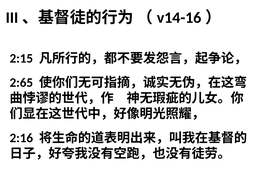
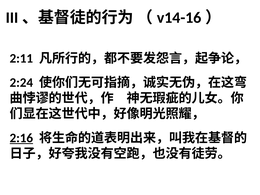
2:15: 2:15 -> 2:11 (21, 58)
2:65: 2:65 -> 2:24 (21, 83)
2:16 underline: none -> present (21, 138)
